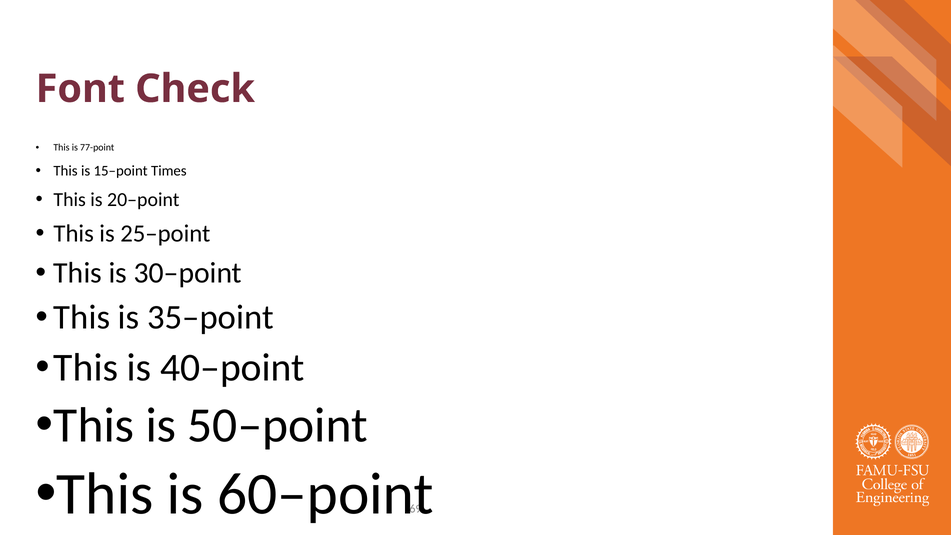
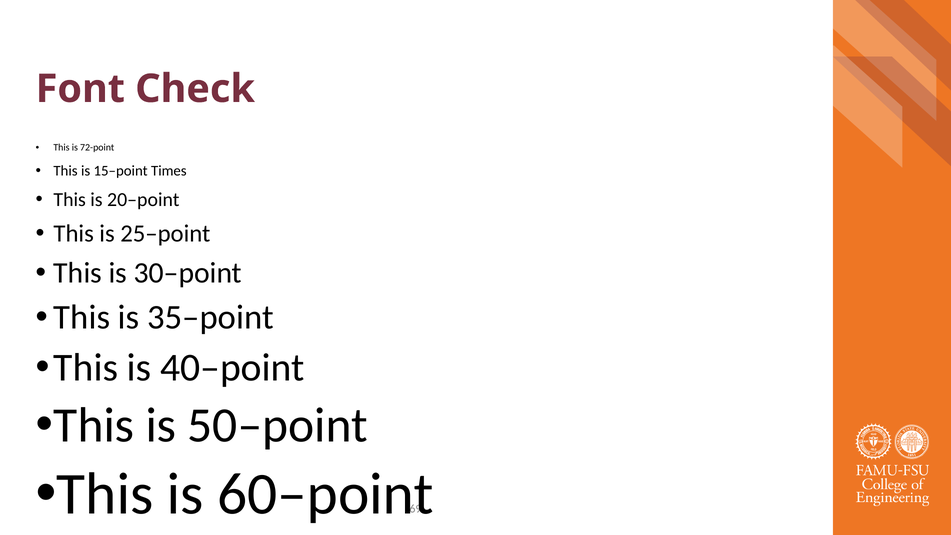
77-point: 77-point -> 72-point (97, 148)
